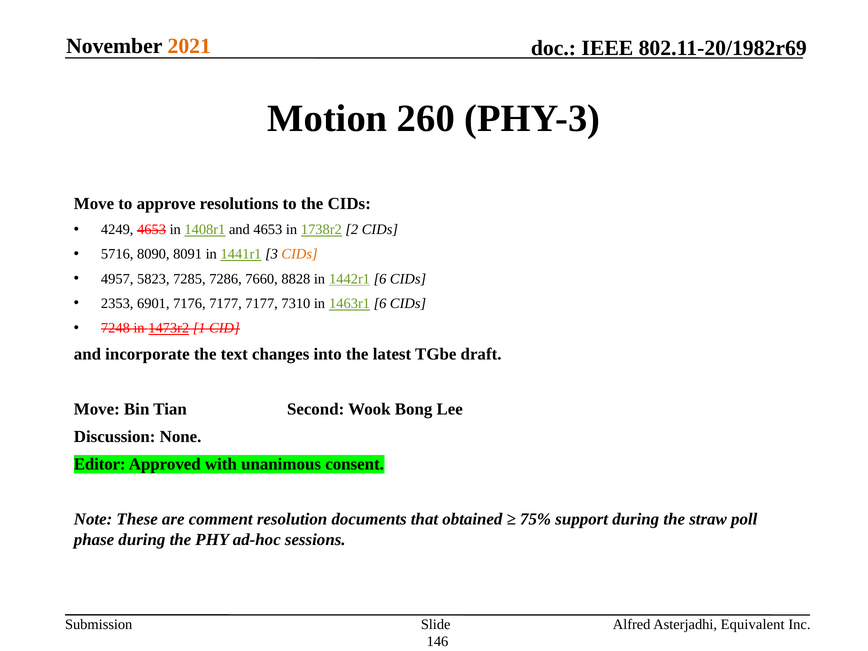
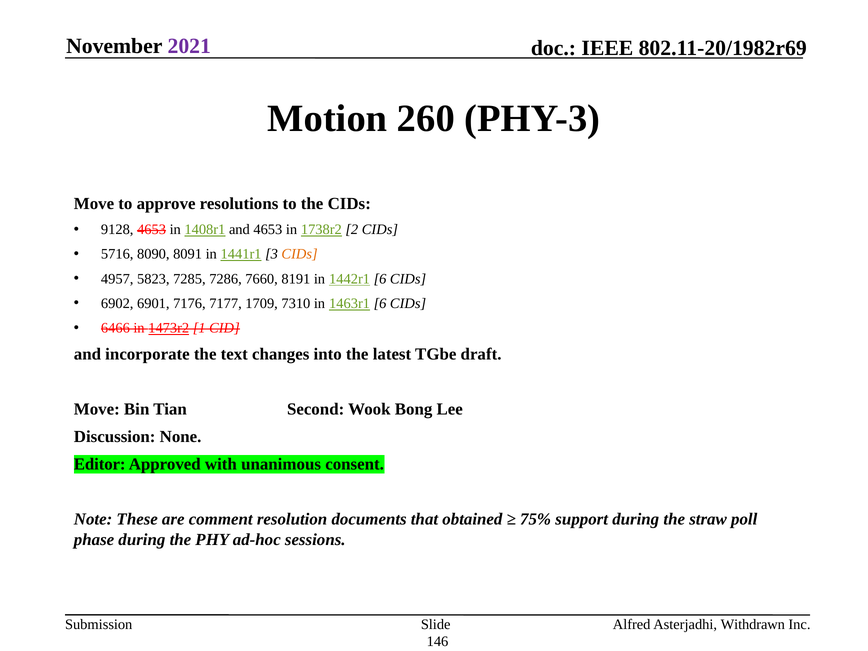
2021 colour: orange -> purple (189, 46)
4249: 4249 -> 9128 (117, 230)
8828: 8828 -> 8191 (296, 279)
2353: 2353 -> 6902 (117, 303)
7177 7177: 7177 -> 1709 (262, 303)
7248: 7248 -> 6466 (115, 328)
Equivalent: Equivalent -> Withdrawn (753, 624)
